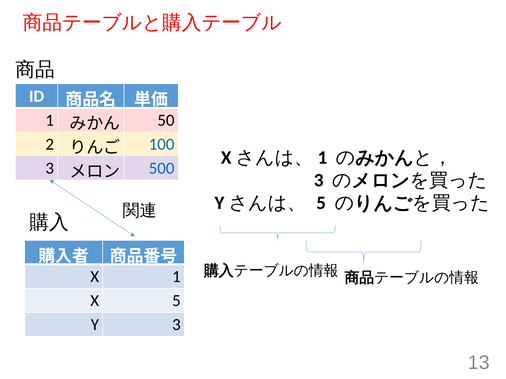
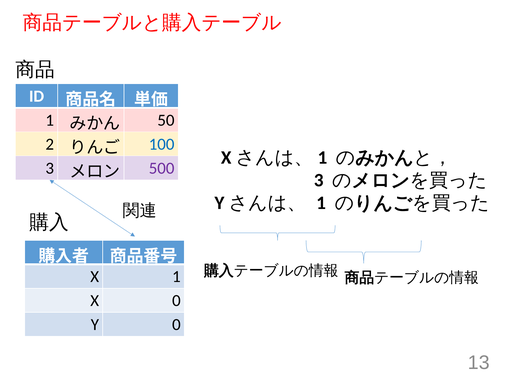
500 colour: blue -> purple (162, 168)
5: 5 -> 1 (321, 203)
X 5: 5 -> 0 (176, 301)
Y 3: 3 -> 0 (176, 325)
